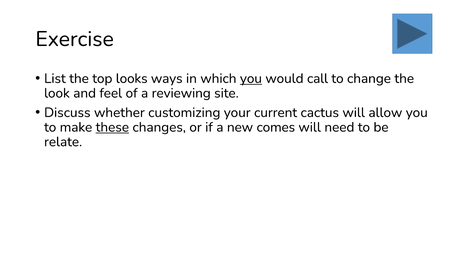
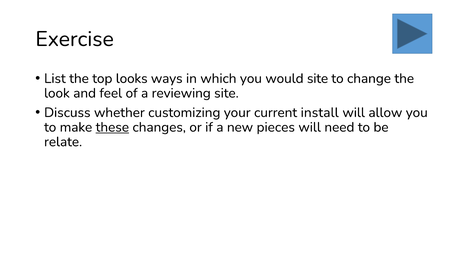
you underline: present -> none (251, 78)
would call: call -> site (318, 78)
cactus: cactus -> install (320, 113)
comes: comes -> pieces (276, 127)
